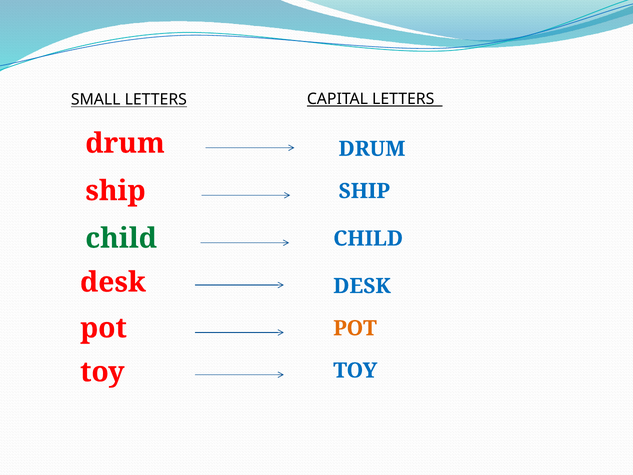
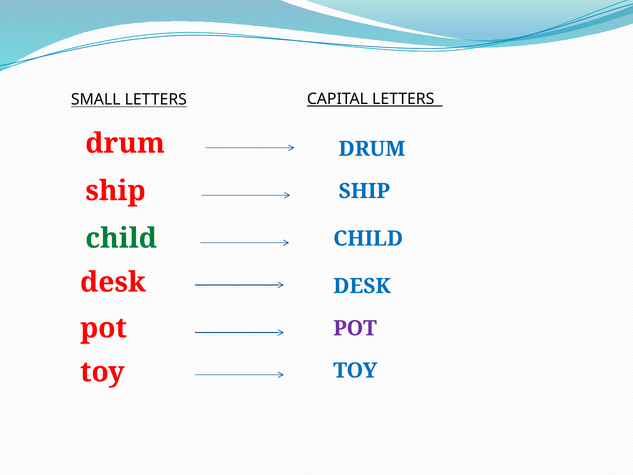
POT colour: orange -> purple (355, 328)
